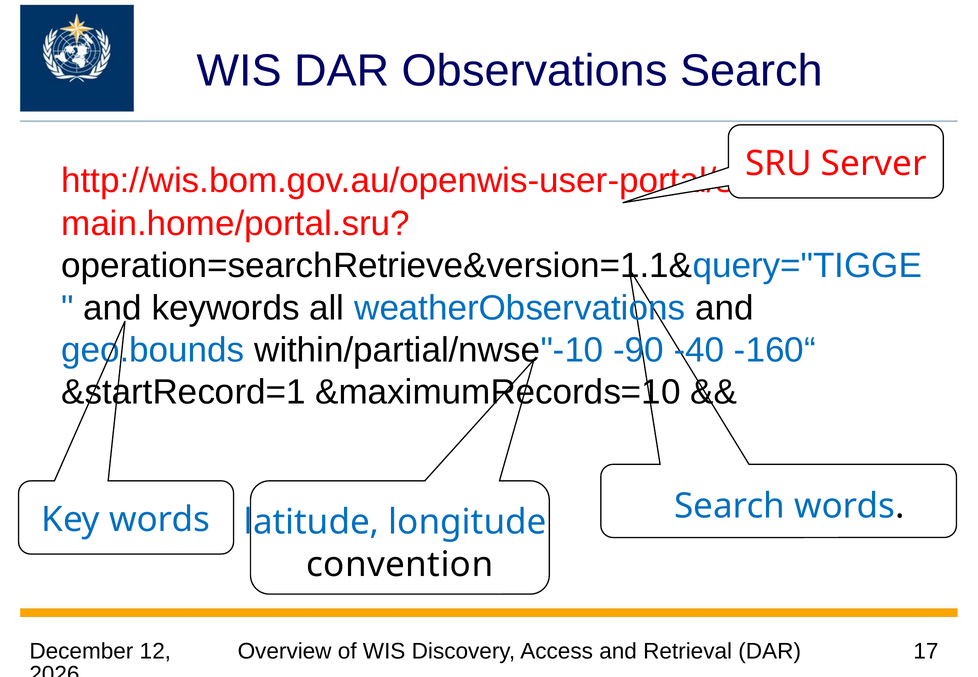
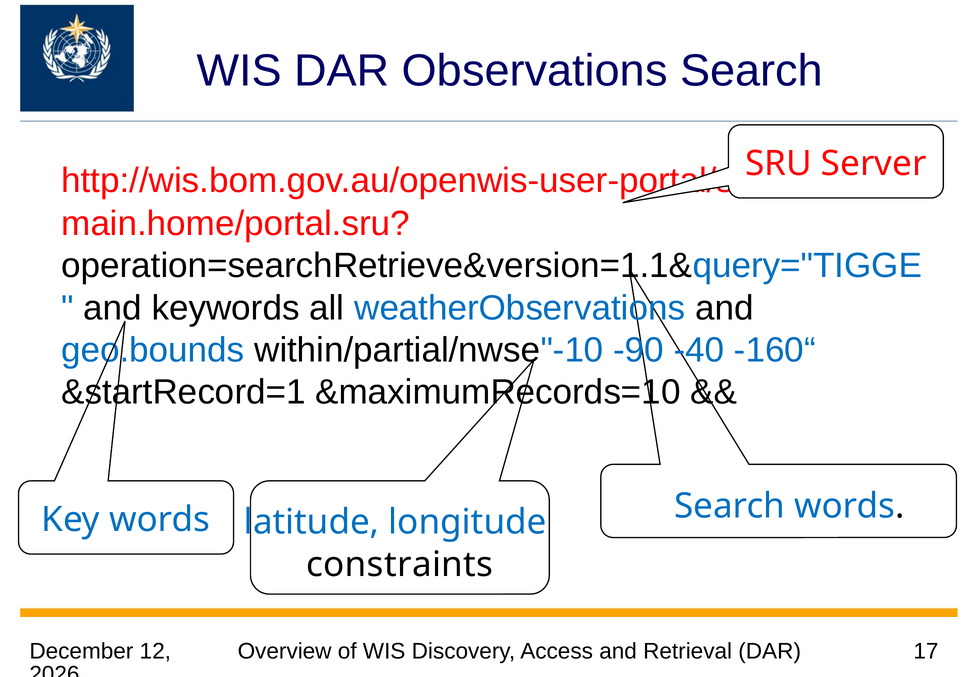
convention: convention -> constraints (400, 564)
